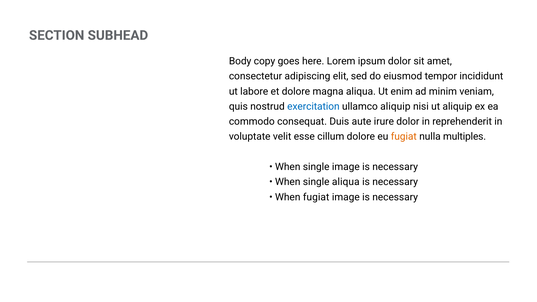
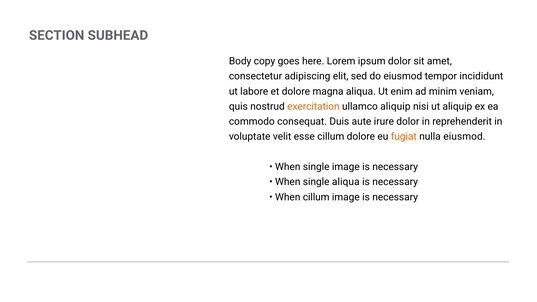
exercitation colour: blue -> orange (313, 106)
nulla multiples: multiples -> eiusmod (464, 137)
When fugiat: fugiat -> cillum (316, 197)
